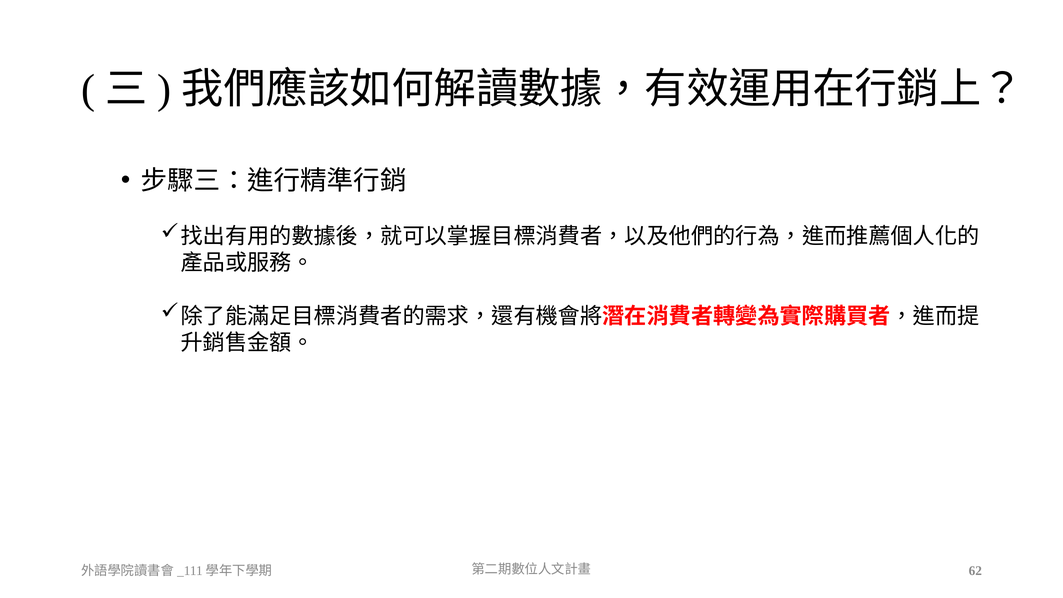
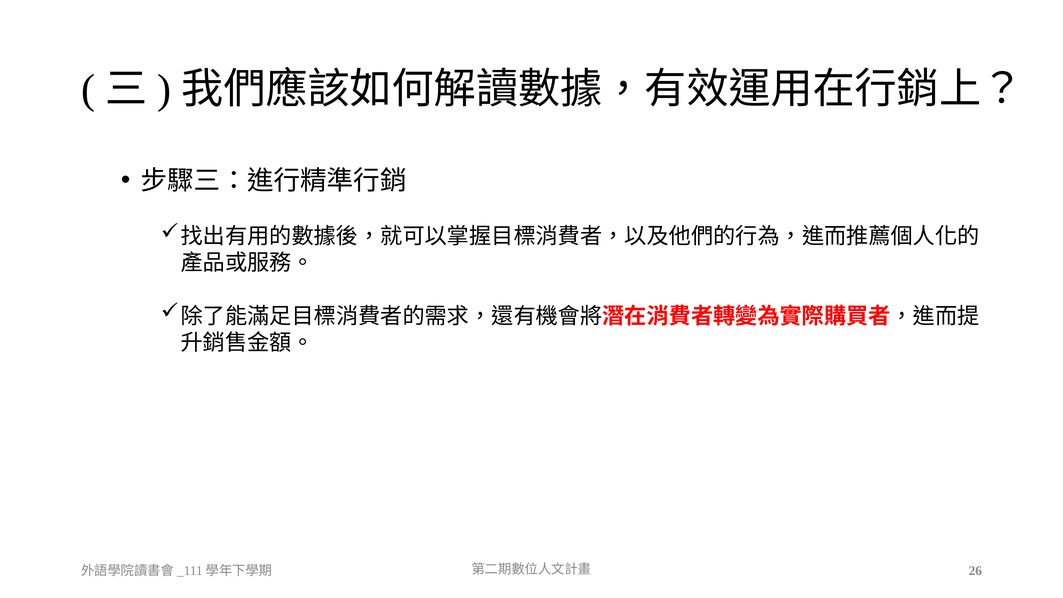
62: 62 -> 26 (975, 571)
